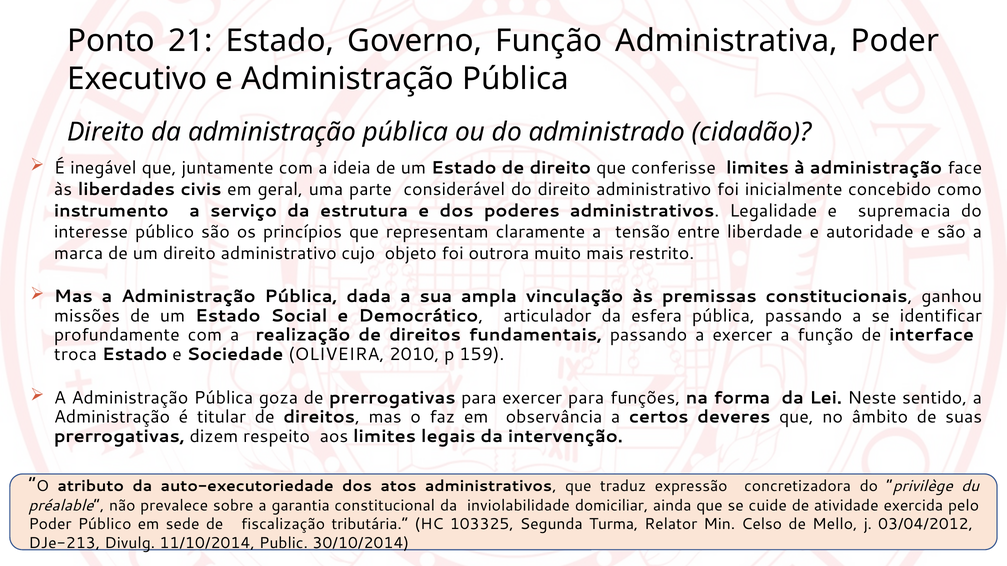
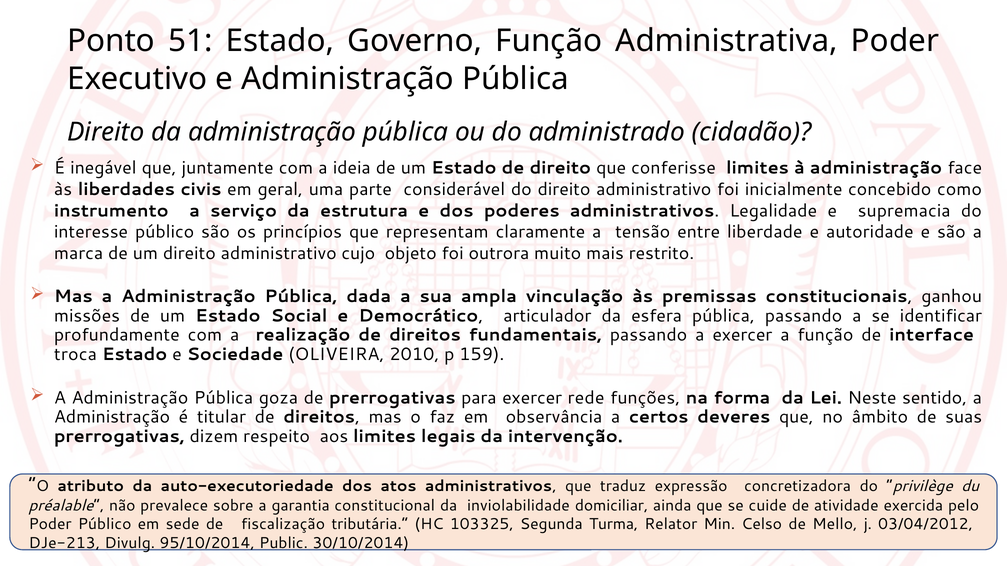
21: 21 -> 51 (190, 41)
exercer para: para -> rede (586, 398)
11/10/2014: 11/10/2014 -> 95/10/2014 (207, 544)
